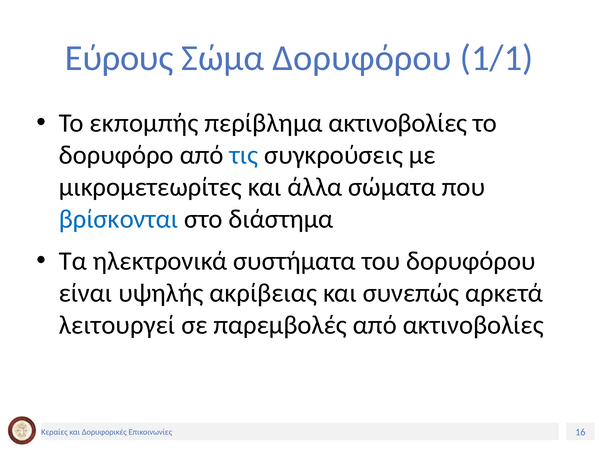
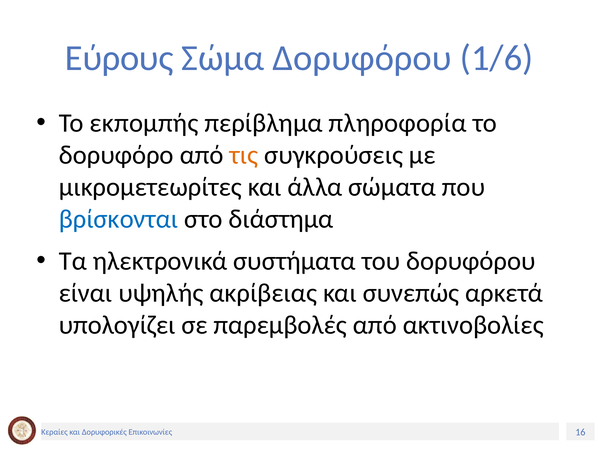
1/1: 1/1 -> 1/6 (497, 58)
περίβλημα ακτινοβολίες: ακτινοβολίες -> πληροφορία (398, 123)
τις colour: blue -> orange (244, 155)
λειτουργεί: λειτουργεί -> υπολογίζει (117, 325)
